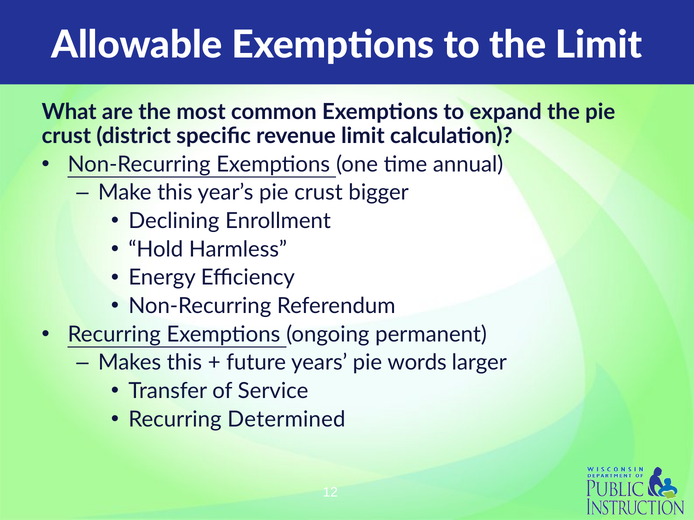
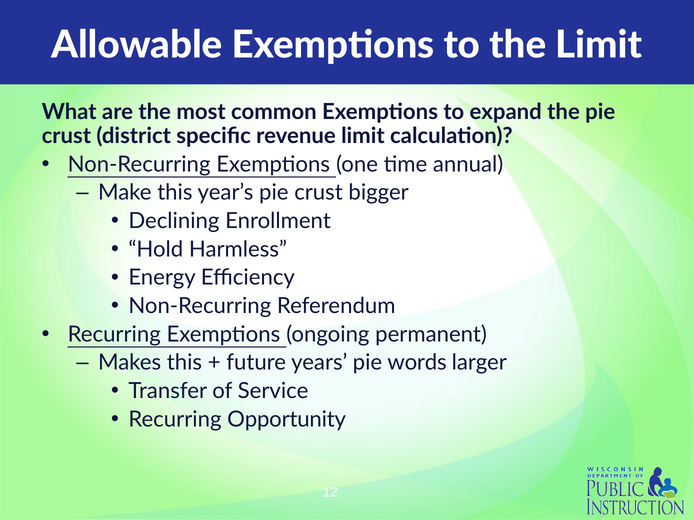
Determined: Determined -> Opportunity (287, 420)
